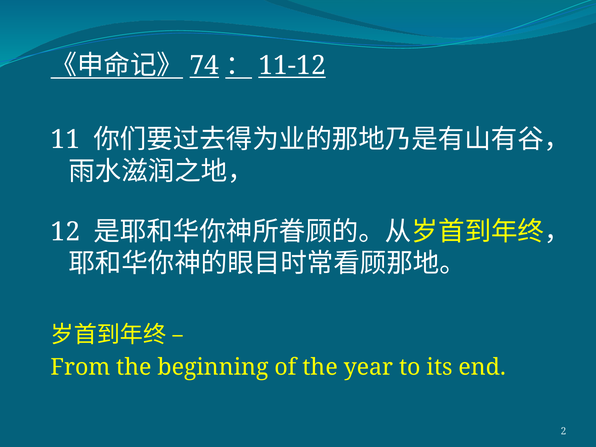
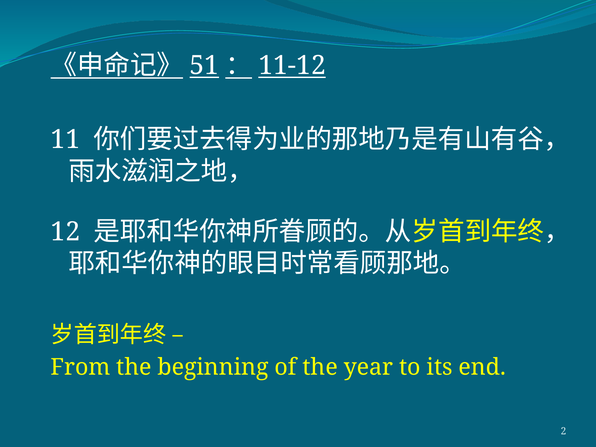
74: 74 -> 51 (204, 65)
